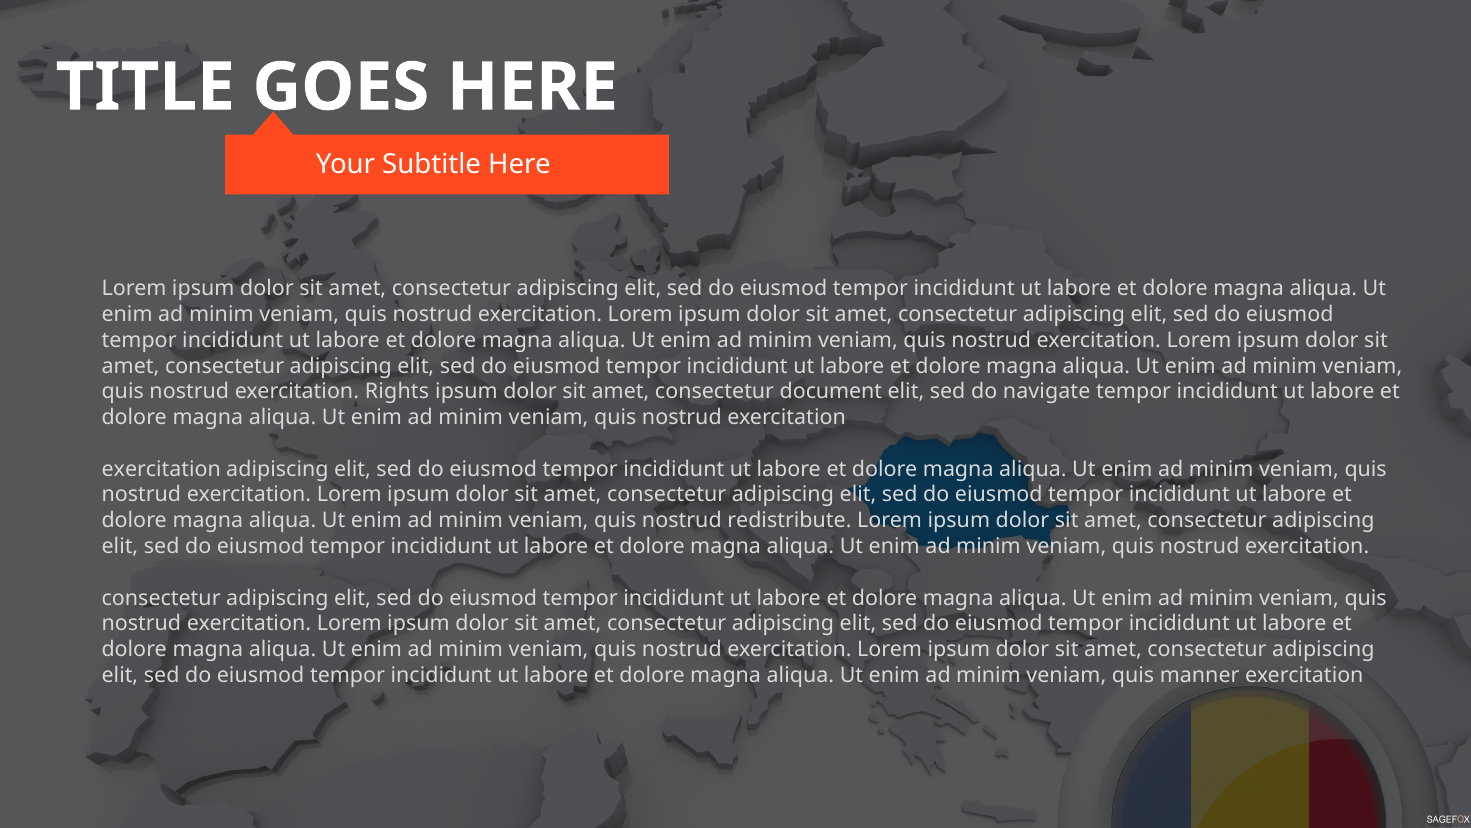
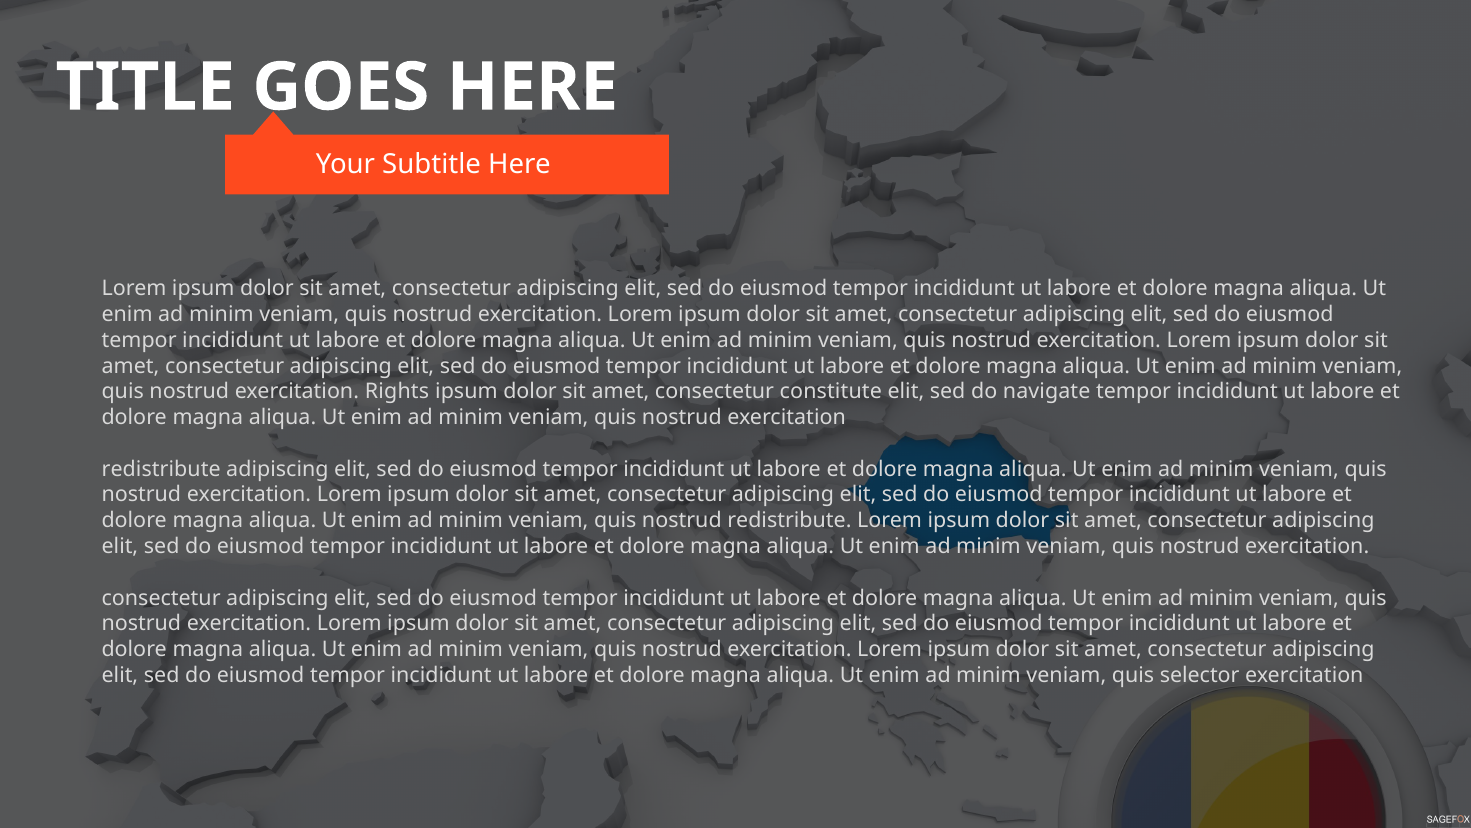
document: document -> constitute (831, 392)
exercitation: exercitation -> redistribute (161, 469)
manner: manner -> selector (1200, 675)
